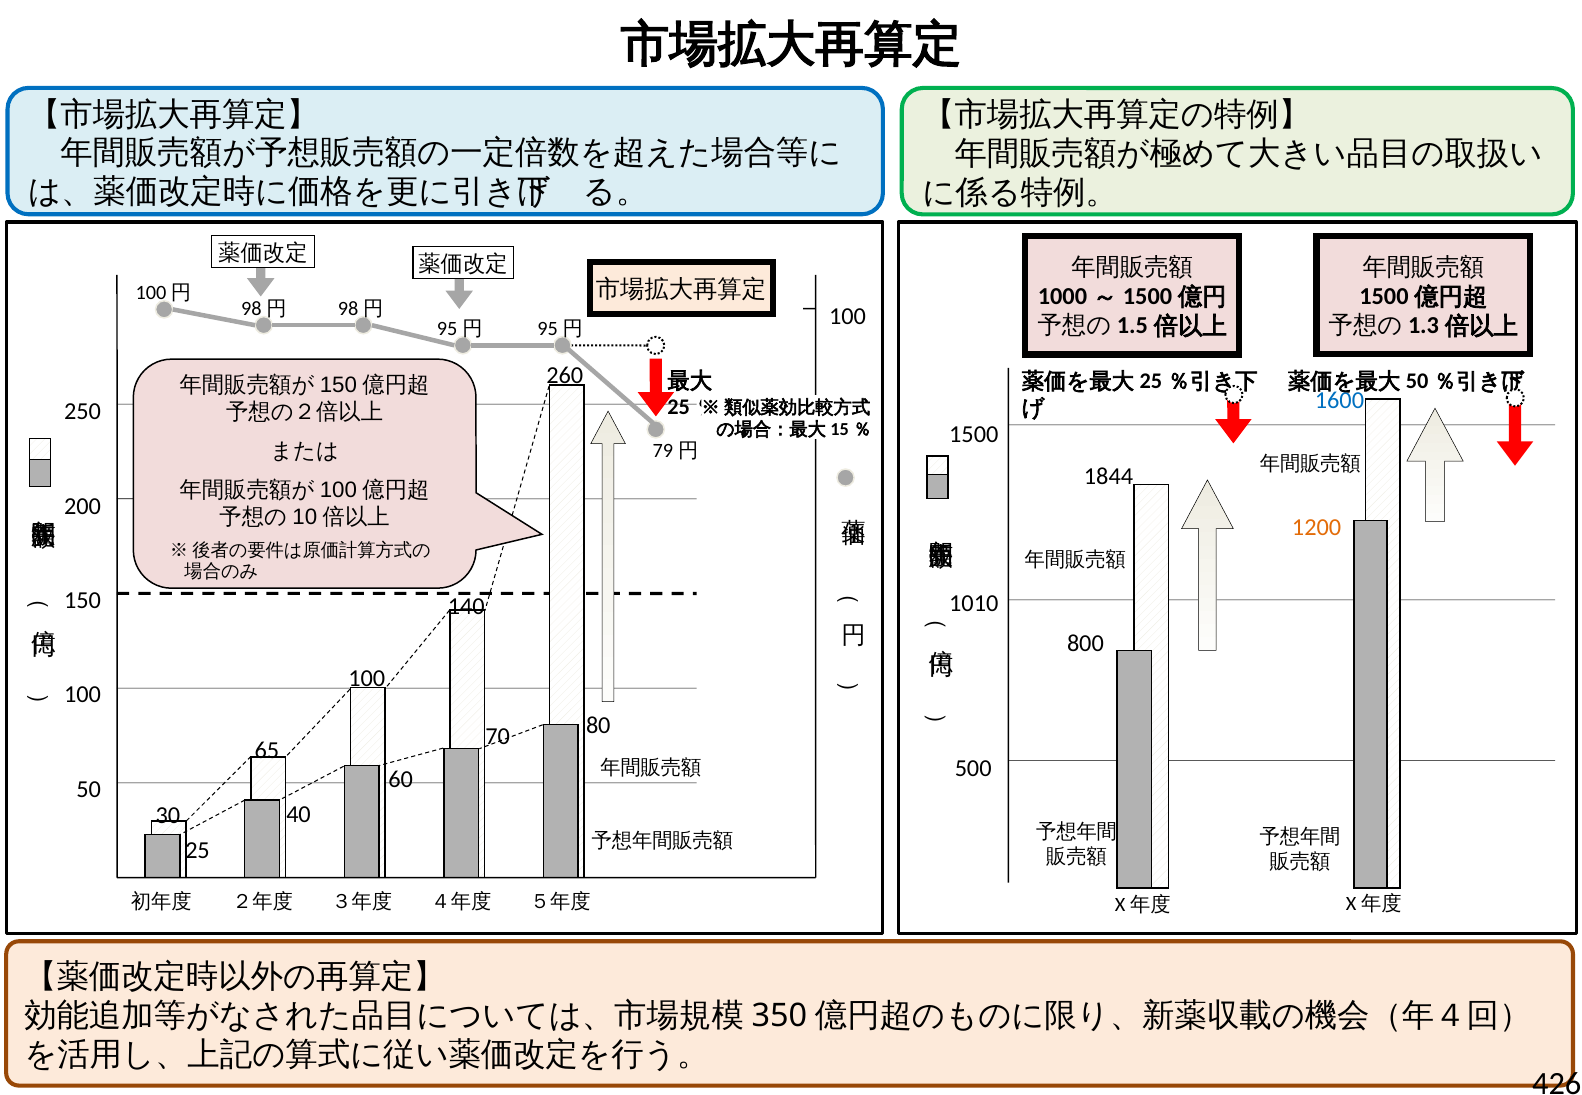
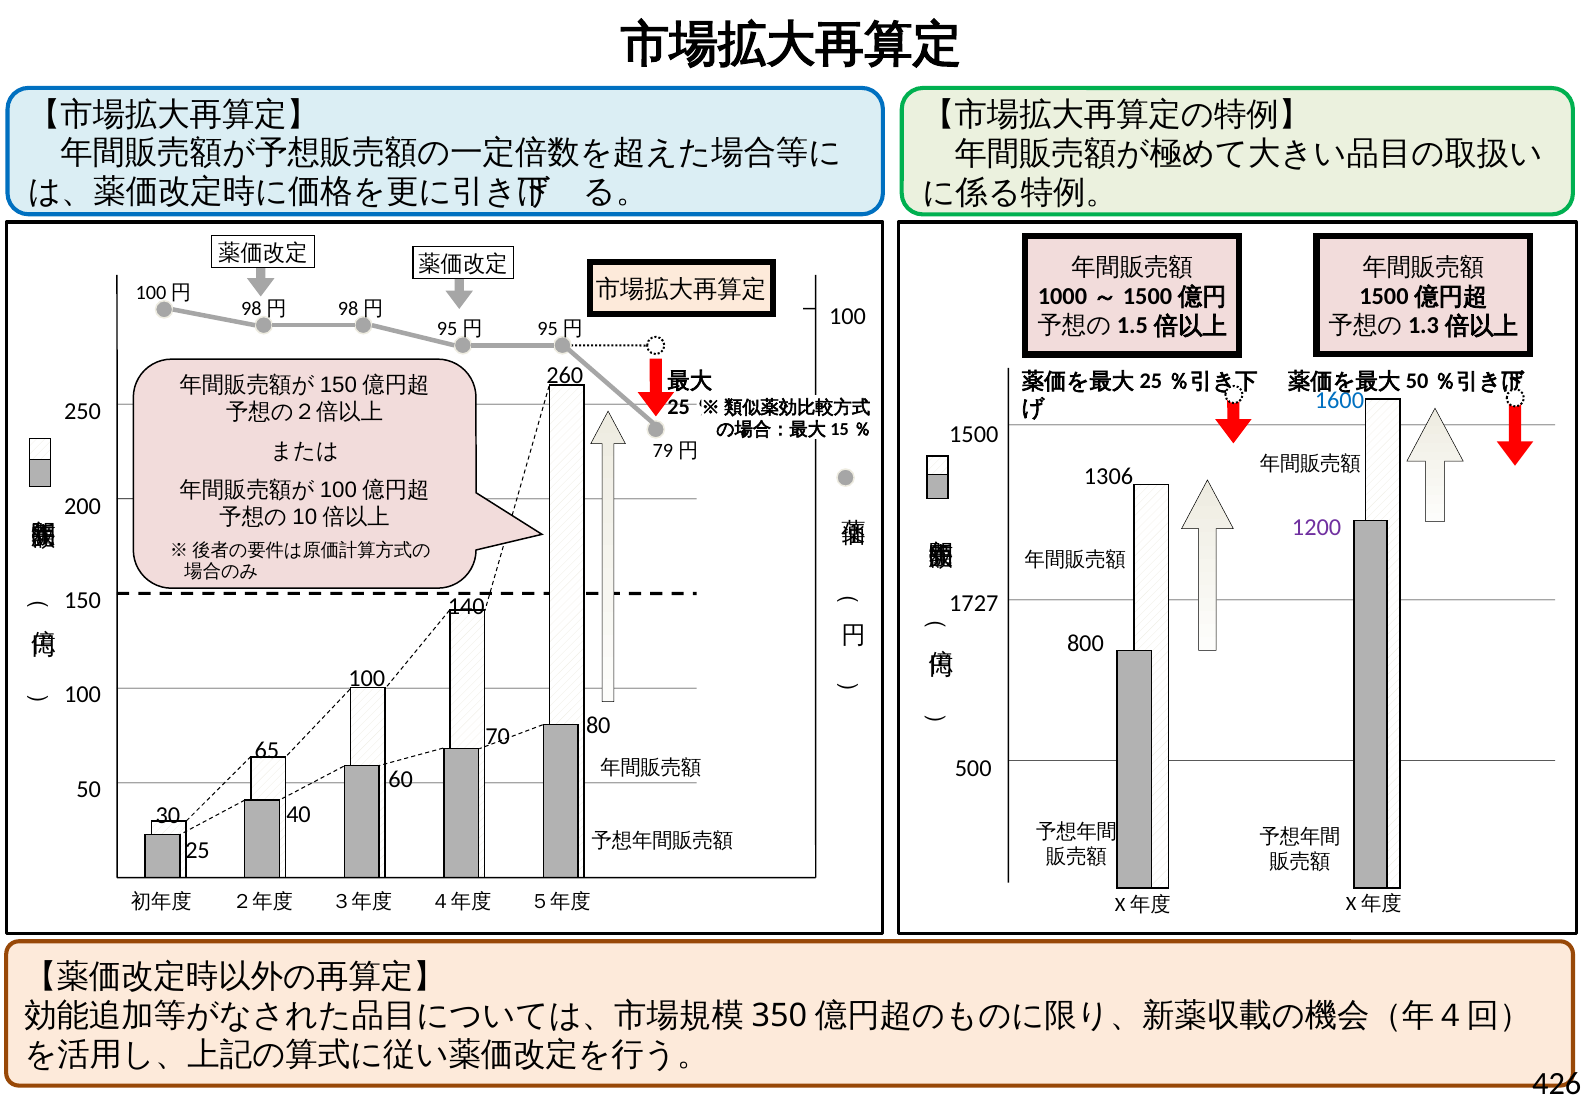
1844: 1844 -> 1306 (1109, 477)
1200 colour: orange -> purple (1317, 528)
1010: 1010 -> 1727 (974, 604)
